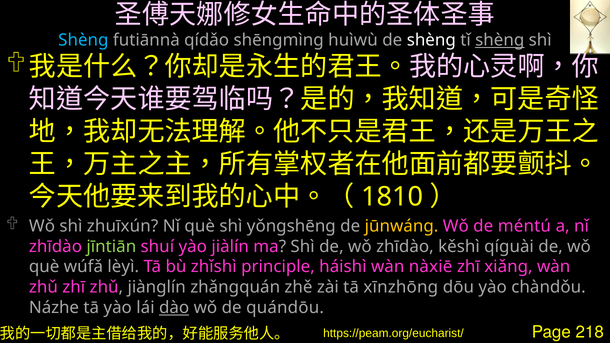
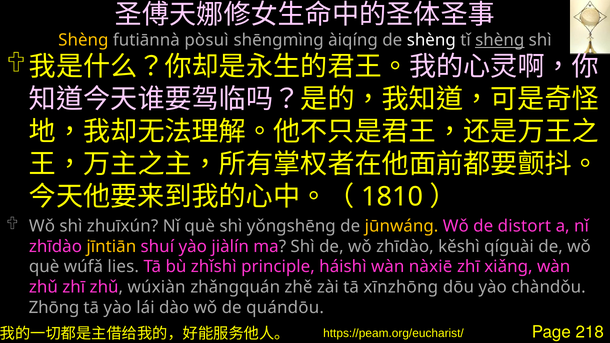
Shèng colour: light blue -> yellow (83, 40)
qídǎo: qídǎo -> pòsuì (207, 40)
huìwù: huìwù -> àiqíng (353, 40)
méntú: méntú -> distort (524, 226)
jīntiān colour: light green -> yellow (111, 247)
lèyì: lèyì -> lies (123, 267)
jiànglín: jiànglín -> wúxiàn (157, 287)
Názhe: Názhe -> Zhōng (54, 308)
dào underline: present -> none (174, 308)
